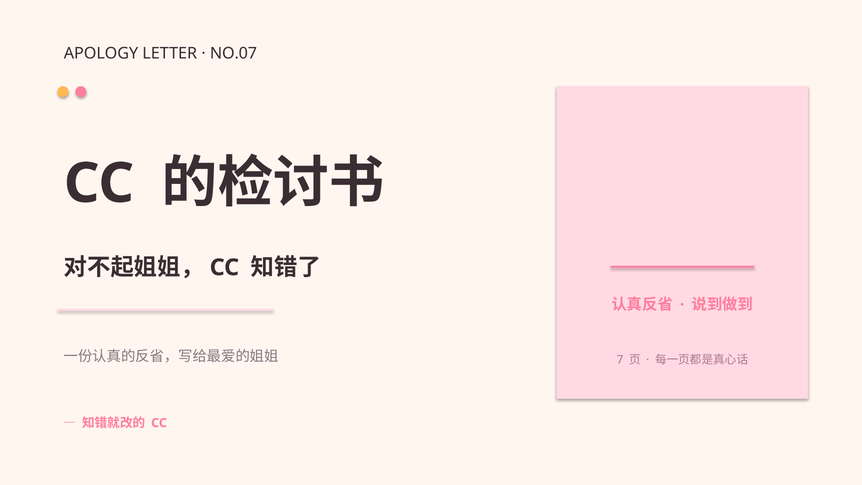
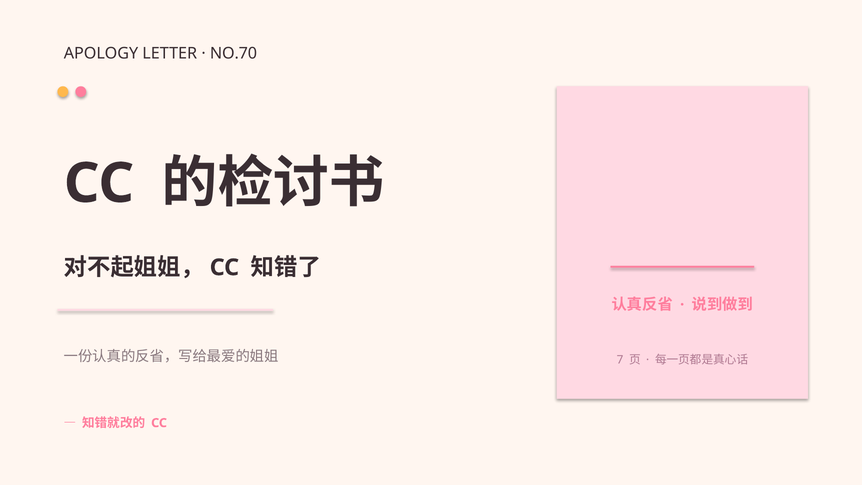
NO.07: NO.07 -> NO.70 (233, 53)
